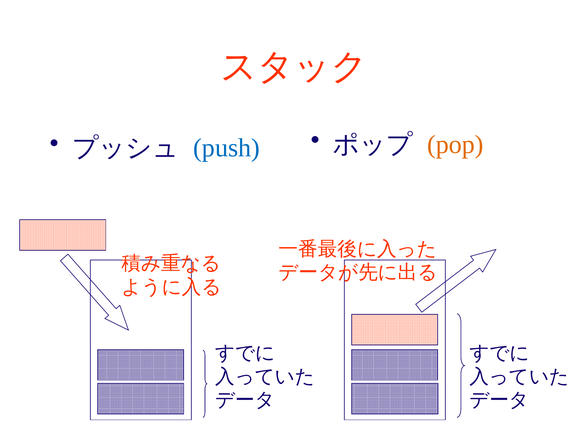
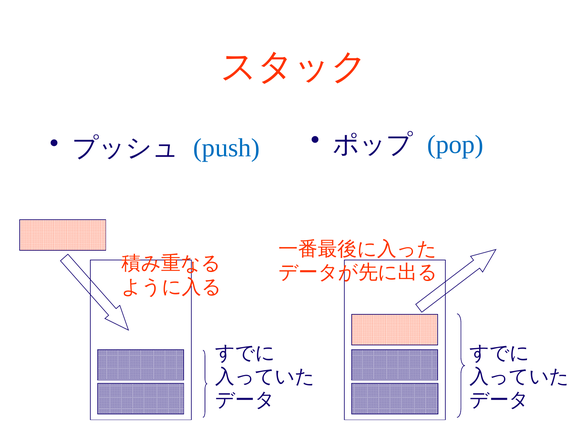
pop colour: orange -> blue (455, 145)
